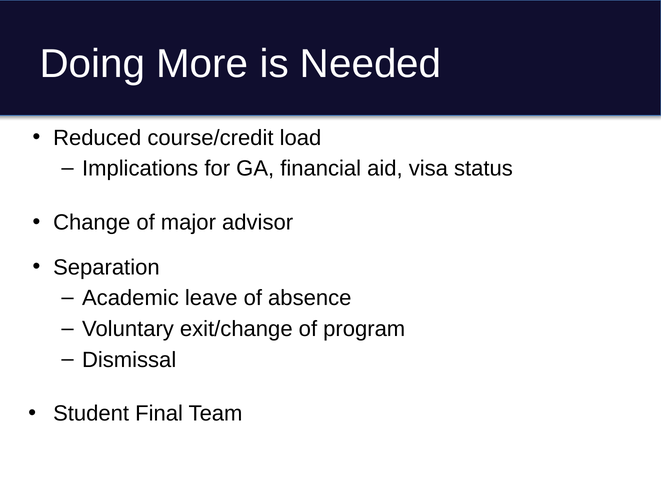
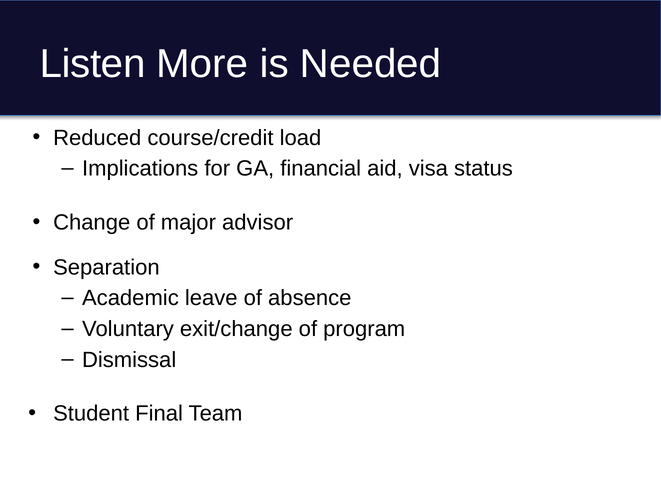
Doing: Doing -> Listen (93, 64)
